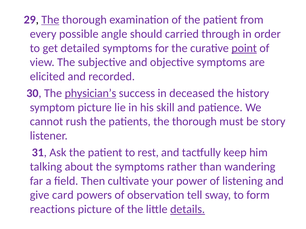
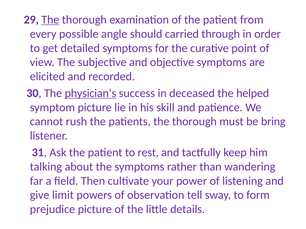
point underline: present -> none (244, 48)
history: history -> helped (253, 93)
story: story -> bring (273, 122)
card: card -> limit (63, 195)
reactions: reactions -> prejudice (52, 210)
details underline: present -> none (188, 210)
